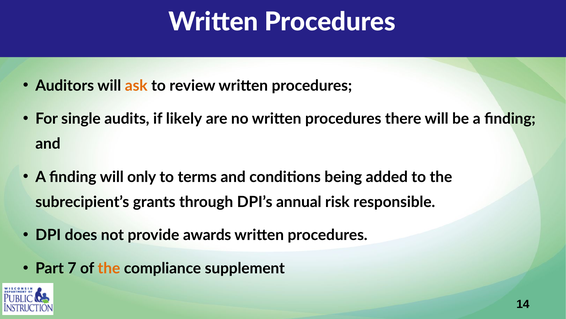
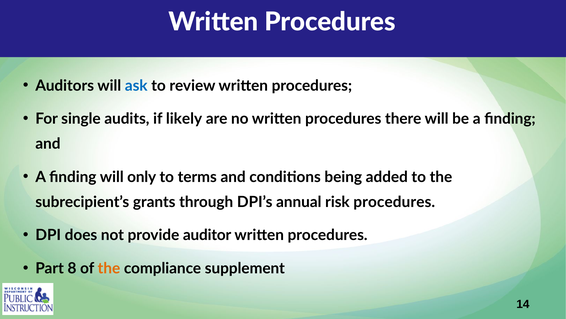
ask colour: orange -> blue (136, 85)
risk responsible: responsible -> procedures (394, 202)
awards: awards -> auditor (207, 235)
7: 7 -> 8 (72, 268)
